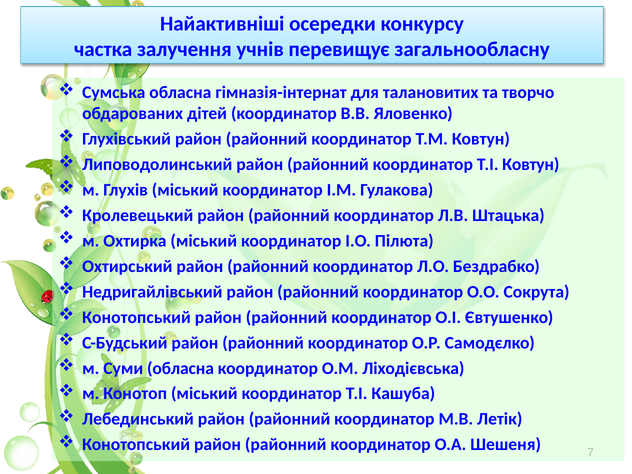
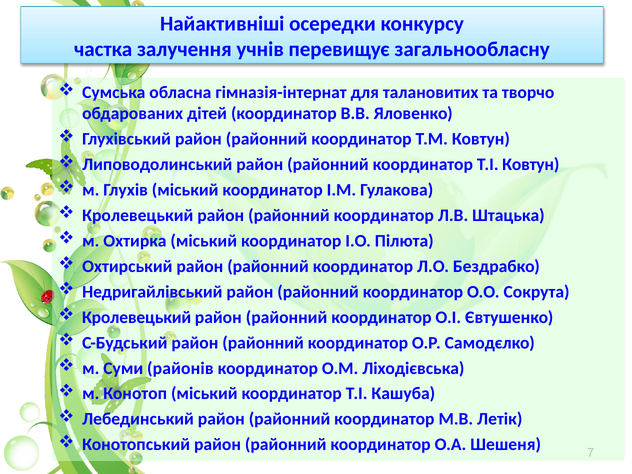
Конотопський: Конотопський -> Кролевецький (137, 317)
Суми обласна: обласна -> районів (180, 368)
